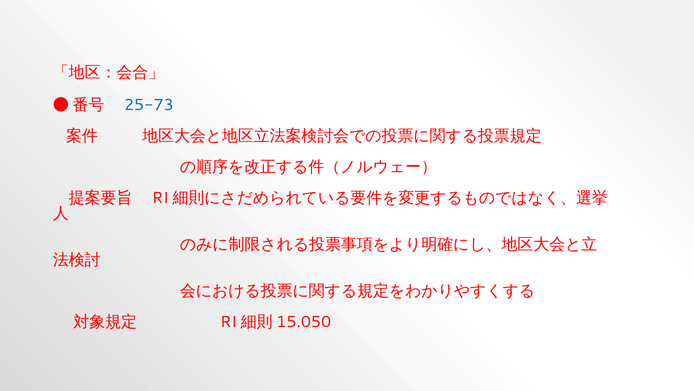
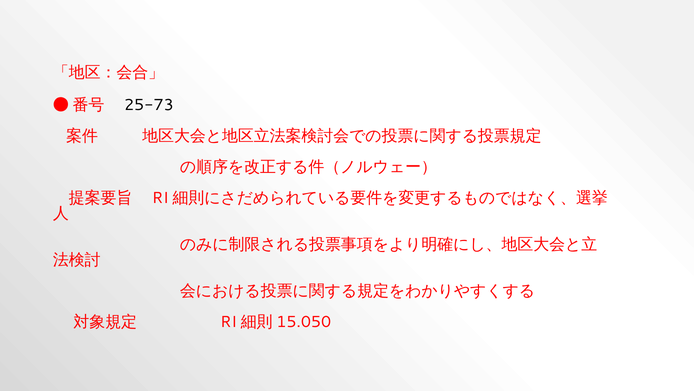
25-73 colour: blue -> black (149, 105)
